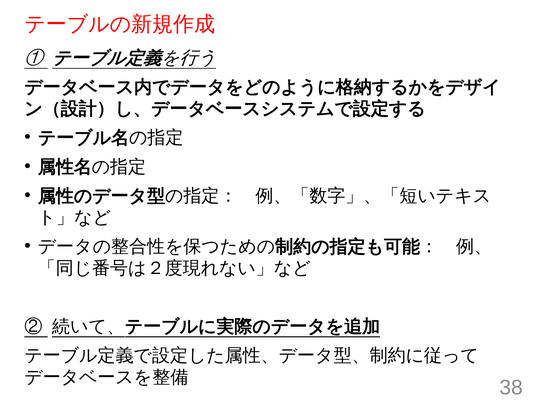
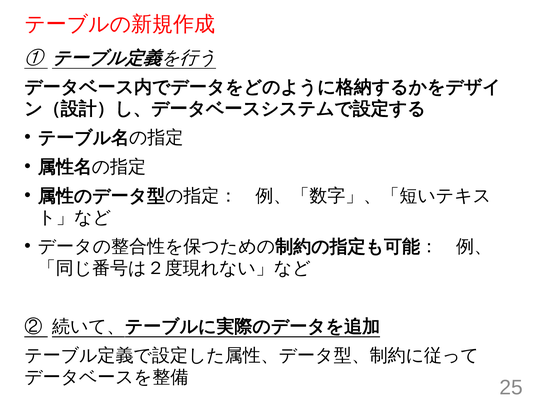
38: 38 -> 25 (511, 388)
